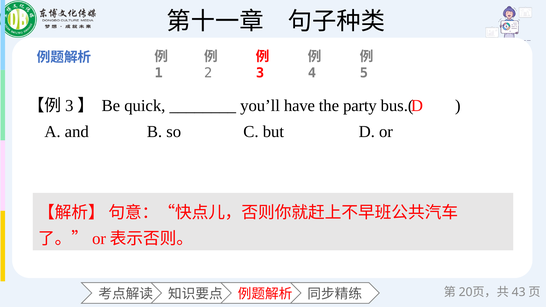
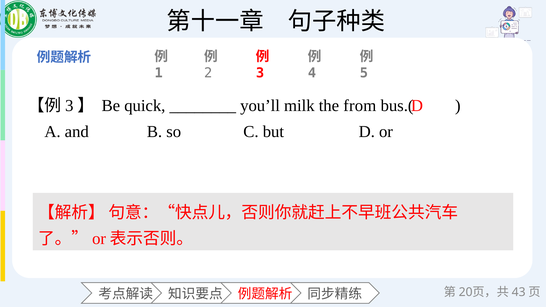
have: have -> milk (299, 106)
party: party -> from (360, 106)
